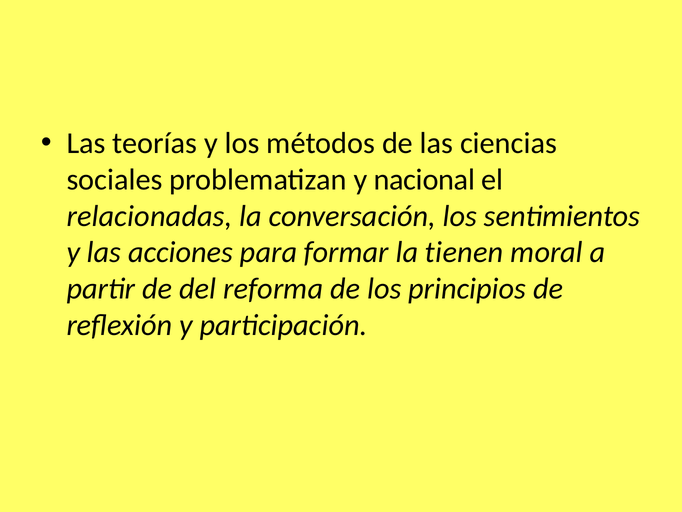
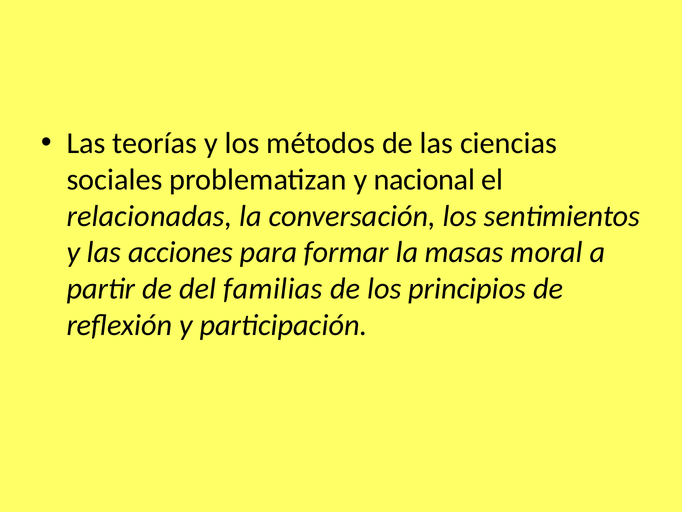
tienen: tienen -> masas (464, 252)
reforma: reforma -> familias (273, 289)
